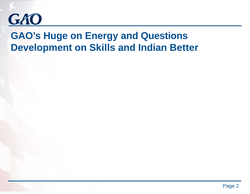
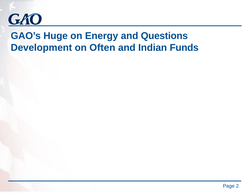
Skills: Skills -> Often (102, 48)
Better: Better -> Funds (184, 48)
